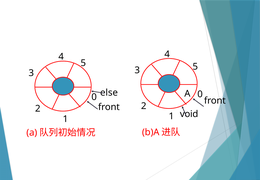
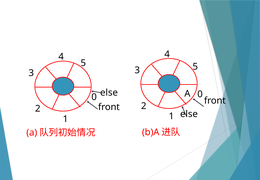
void: void -> else (189, 114)
